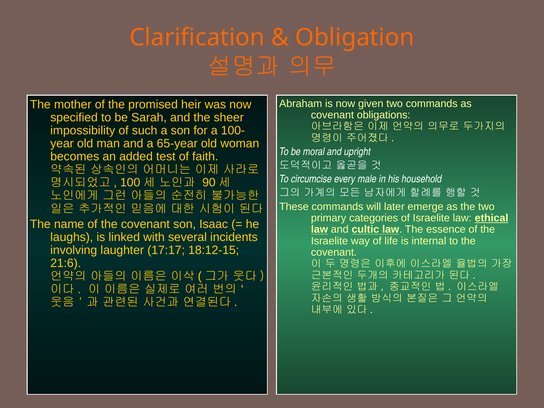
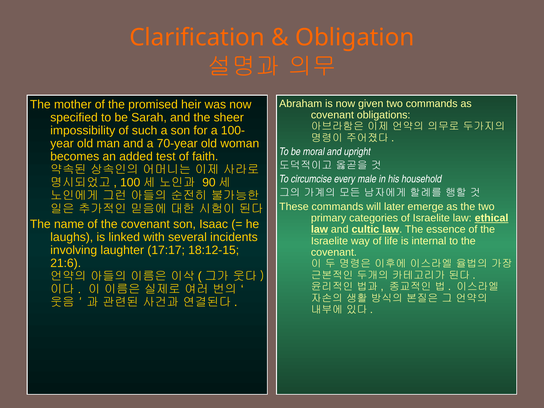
65-year: 65-year -> 70-year (177, 143)
